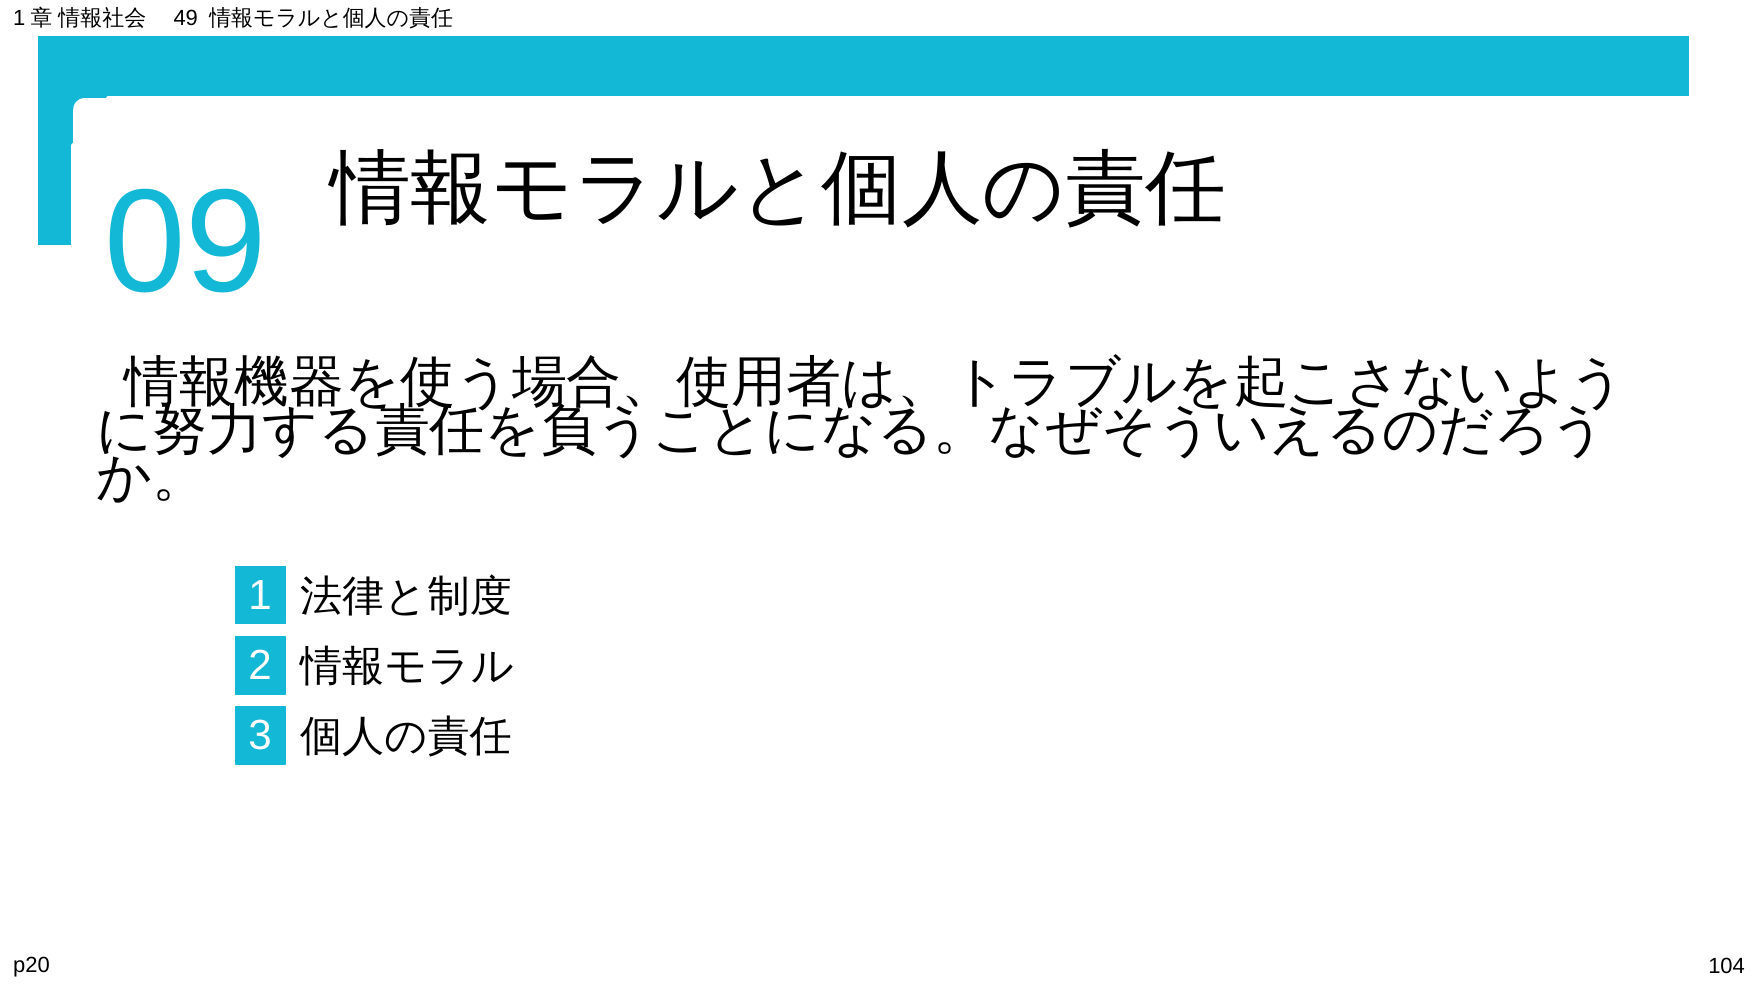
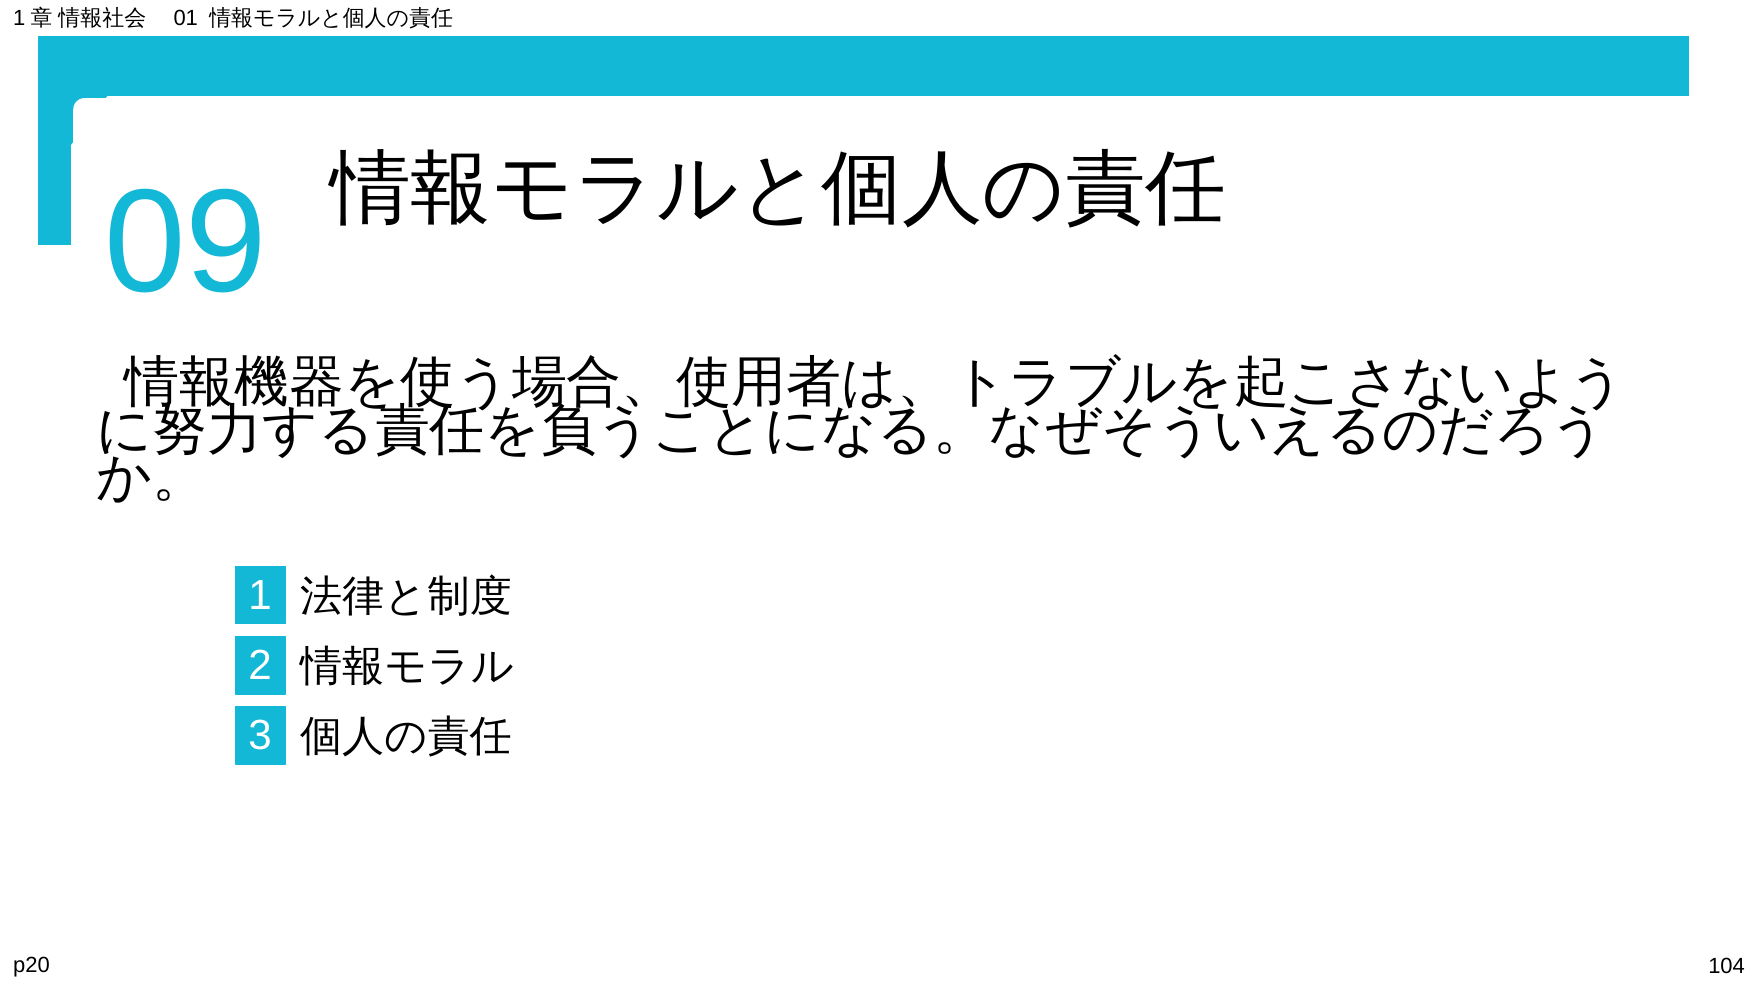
49: 49 -> 01 (186, 18)
